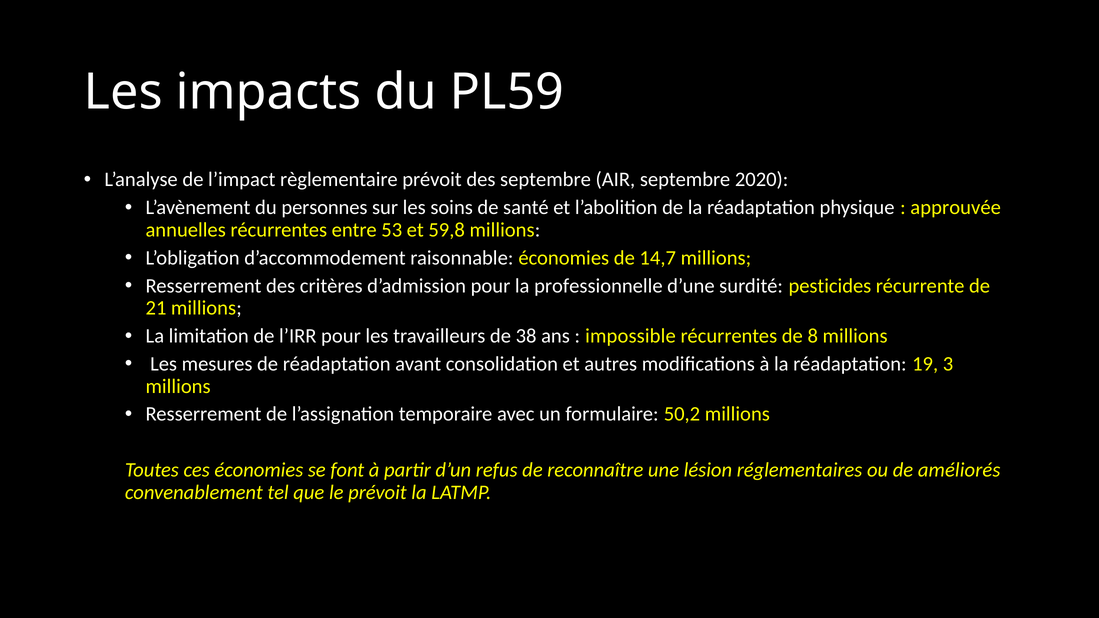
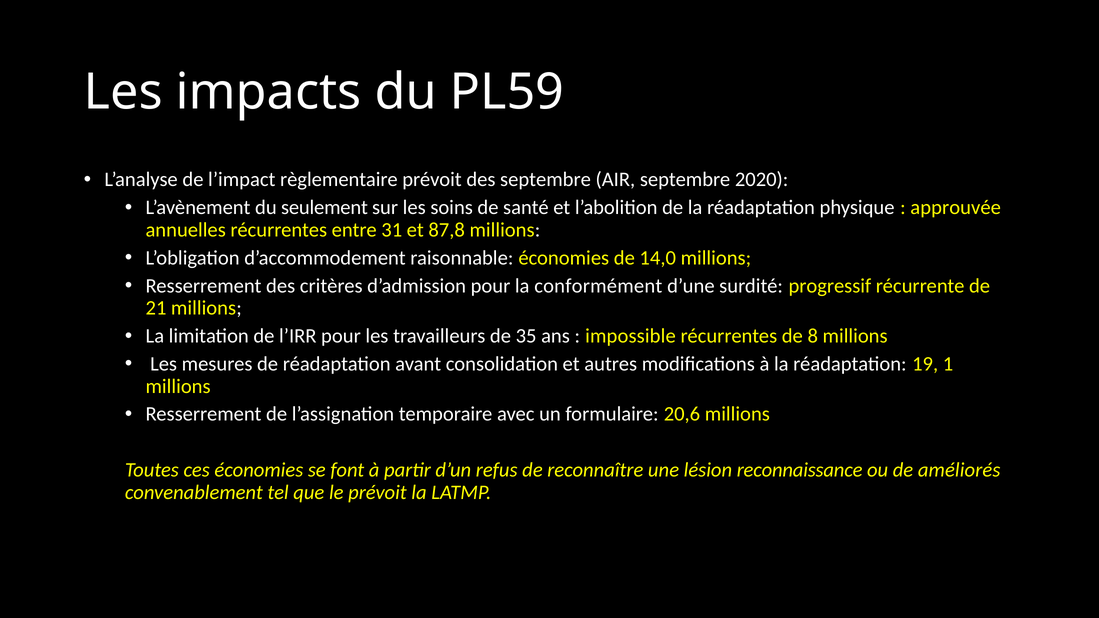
personnes: personnes -> seulement (324, 208)
53: 53 -> 31 (392, 230)
59,8: 59,8 -> 87,8 (447, 230)
14,7: 14,7 -> 14,0 (658, 258)
professionnelle: professionnelle -> conformément (598, 286)
pesticides: pesticides -> progressif (830, 286)
38: 38 -> 35 (526, 336)
3: 3 -> 1 (948, 364)
50,2: 50,2 -> 20,6 (682, 414)
réglementaires: réglementaires -> reconnaissance (800, 470)
